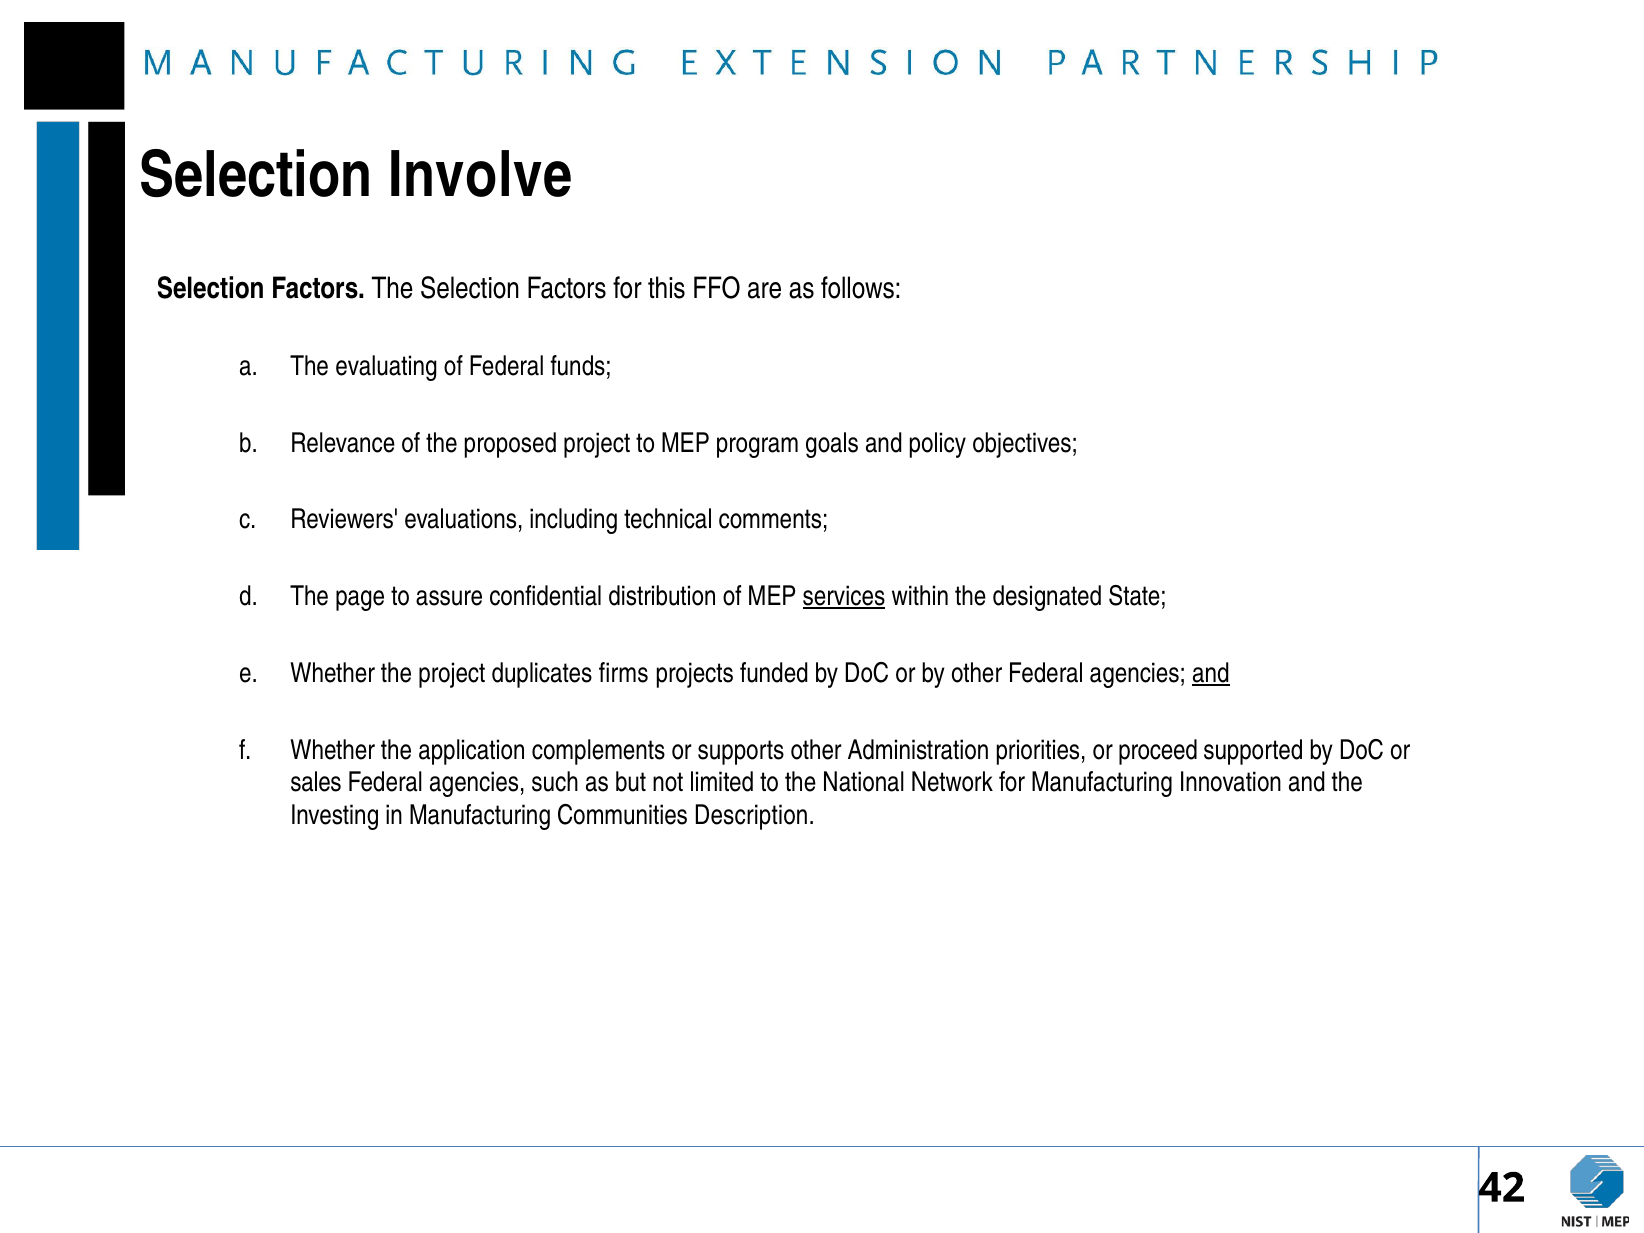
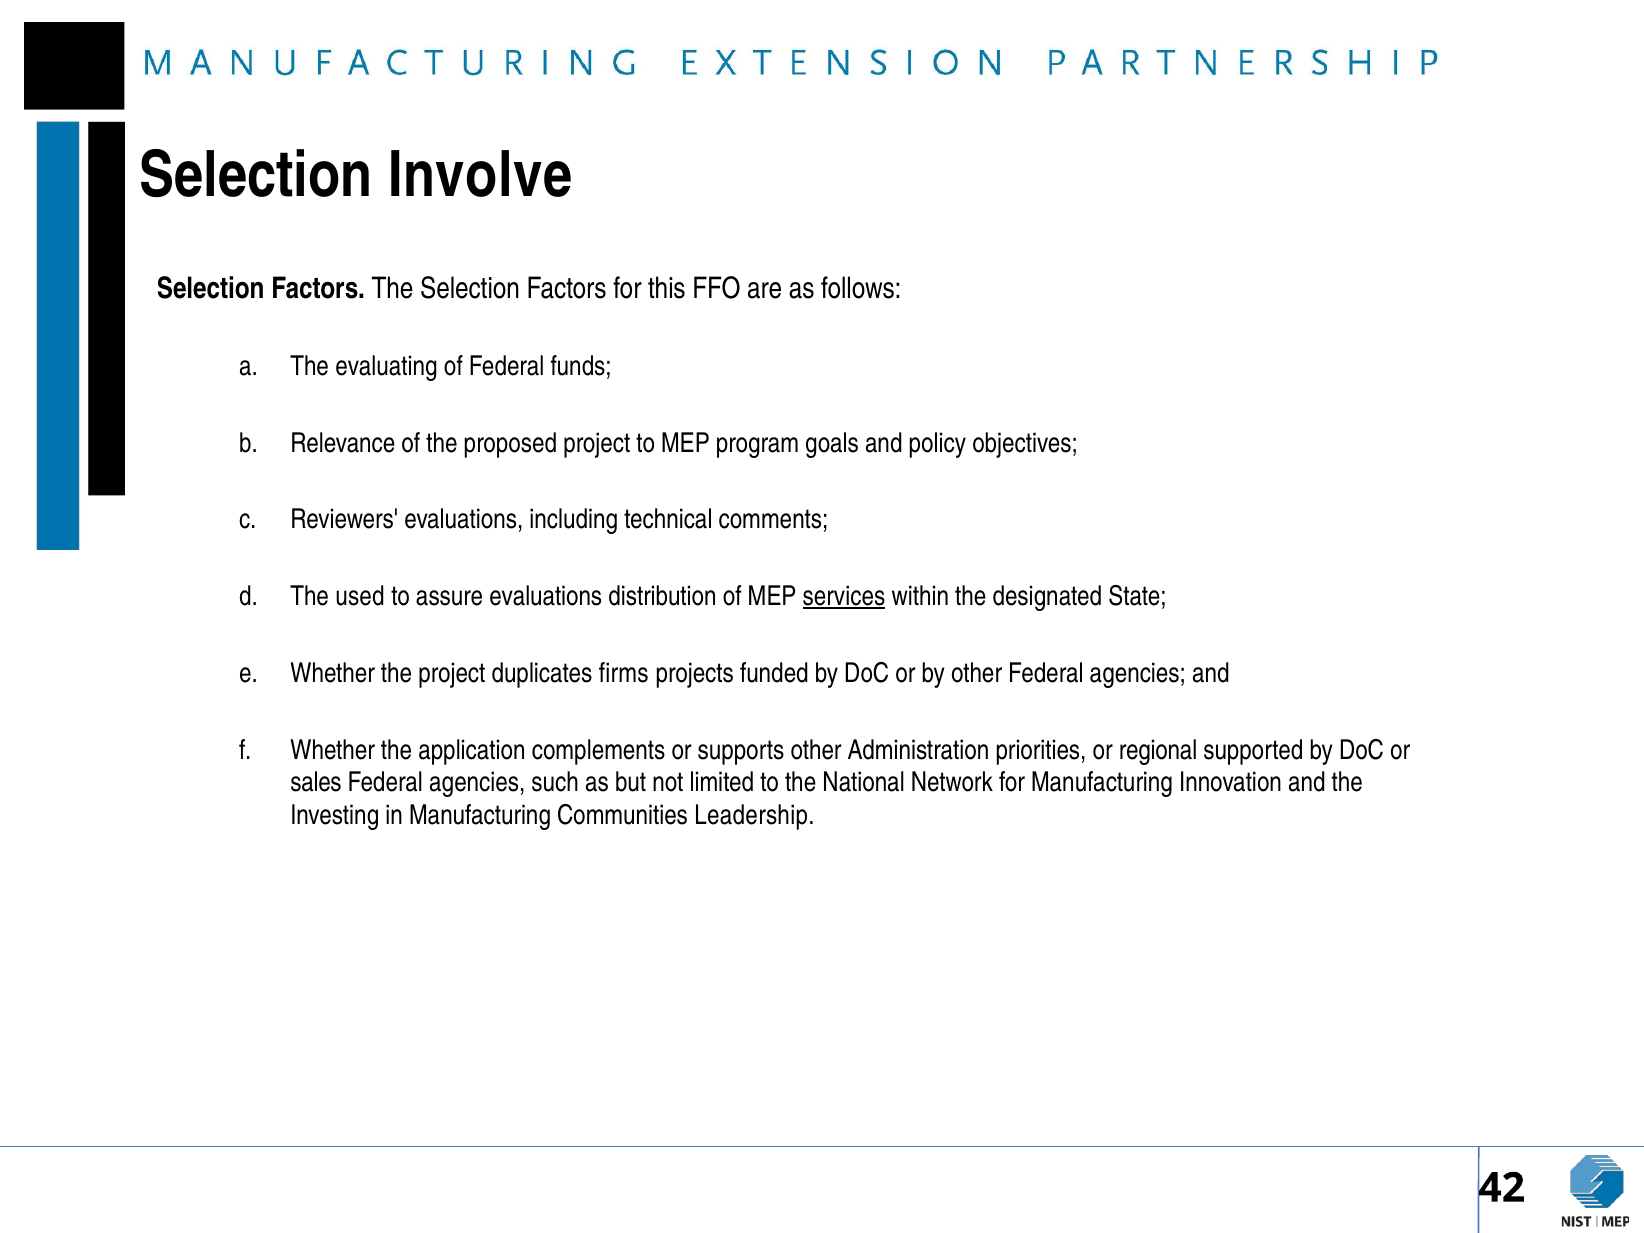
page: page -> used (360, 597)
assure confidential: confidential -> evaluations (546, 597)
and underline: present -> none (1211, 673)
proceed: proceed -> regional (1158, 750)
Description: Description -> Leadership (754, 816)
